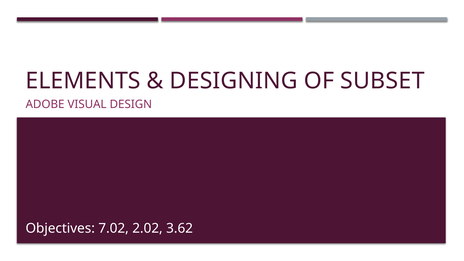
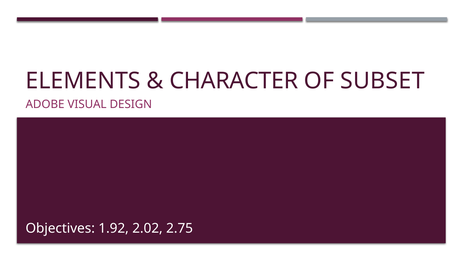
DESIGNING: DESIGNING -> CHARACTER (234, 81)
7.02: 7.02 -> 1.92 (114, 228)
3.62: 3.62 -> 2.75 (180, 228)
